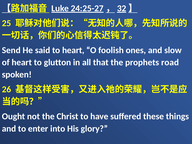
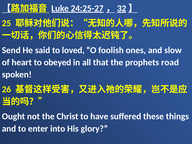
to heart: heart -> loved (73, 50)
glutton: glutton -> obeyed (57, 62)
